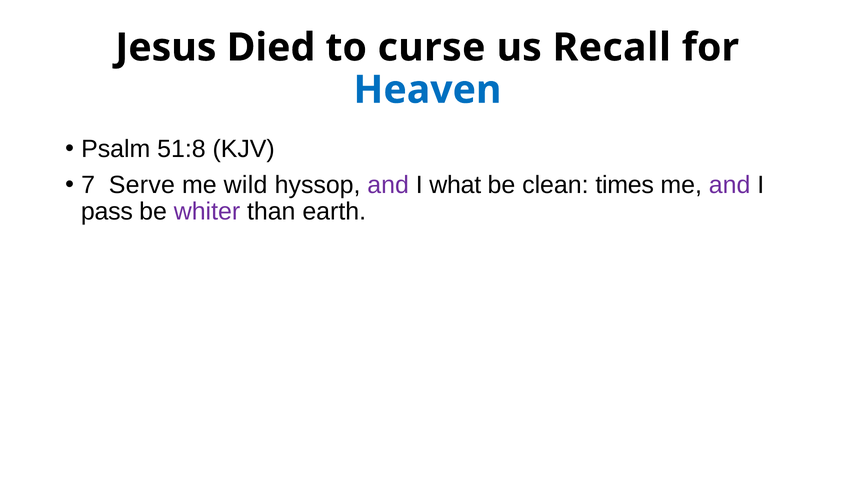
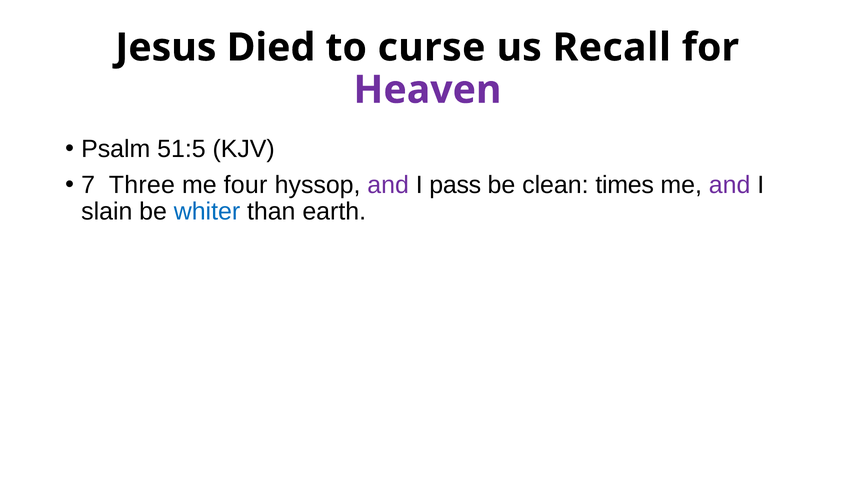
Heaven colour: blue -> purple (427, 90)
51:8: 51:8 -> 51:5 (181, 149)
Serve: Serve -> Three (142, 185)
wild: wild -> four (246, 185)
what: what -> pass (455, 185)
pass: pass -> slain (107, 212)
whiter colour: purple -> blue (207, 212)
